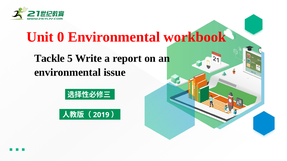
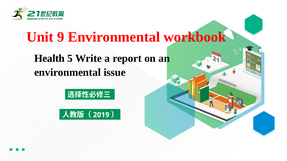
0: 0 -> 9 (61, 37)
Tackle: Tackle -> Health (49, 58)
